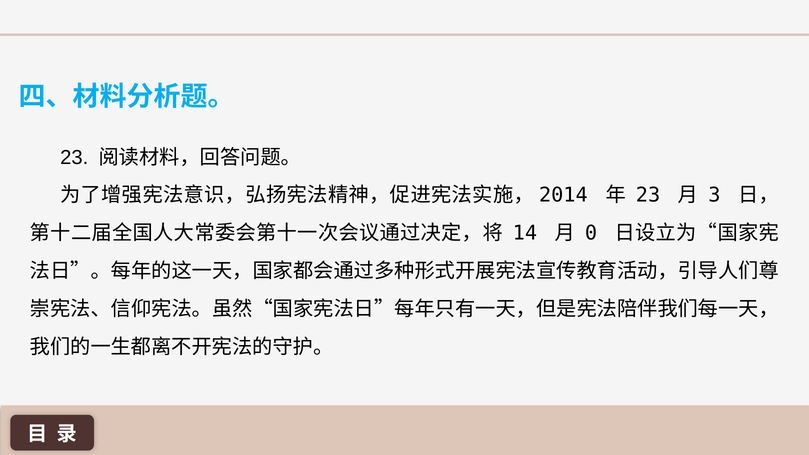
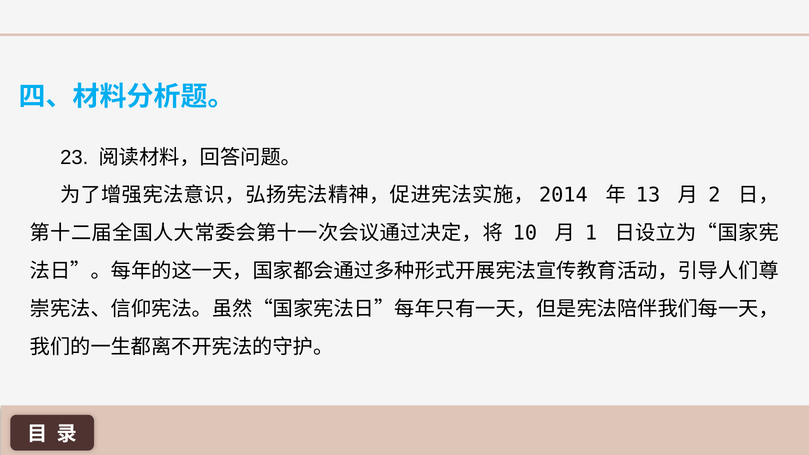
23: 23 -> 13 (648, 195)
3: 3 -> 2 (714, 195)
14: 14 -> 10 (525, 233)
0: 0 -> 1 (591, 233)
